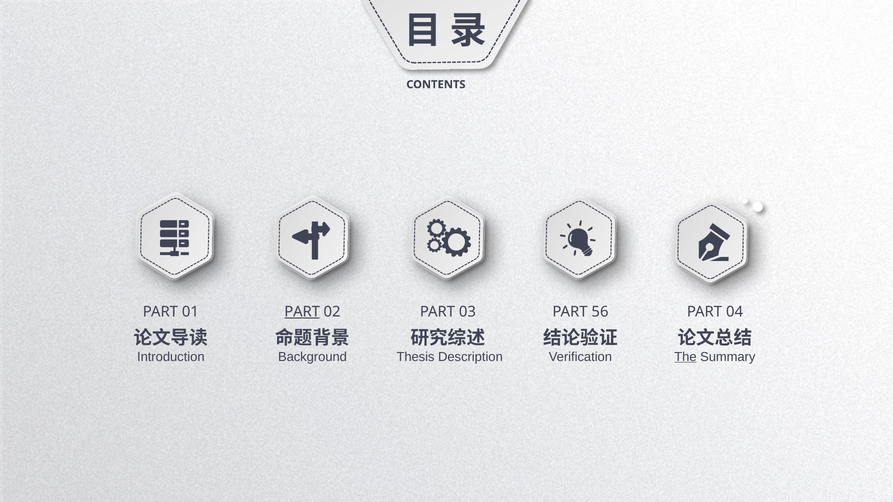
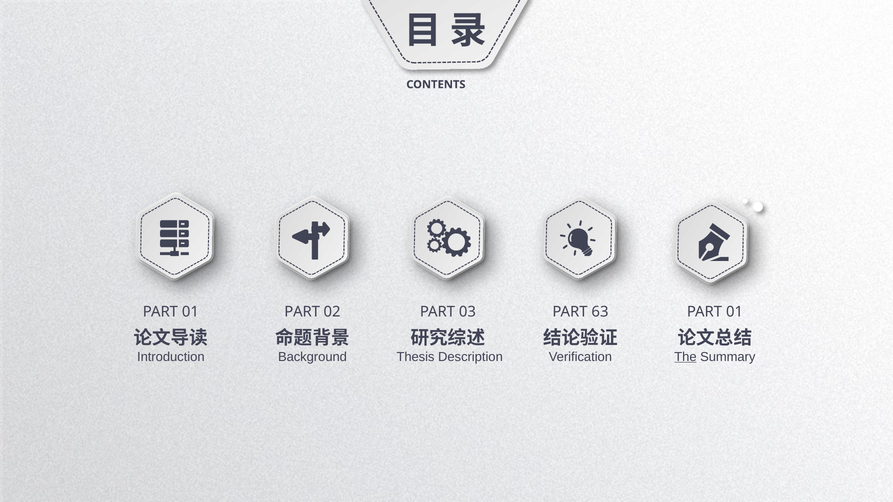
PART underline: present -> none (302, 312)
56: 56 -> 63 (600, 312)
04: 04 -> 01 (735, 312)
